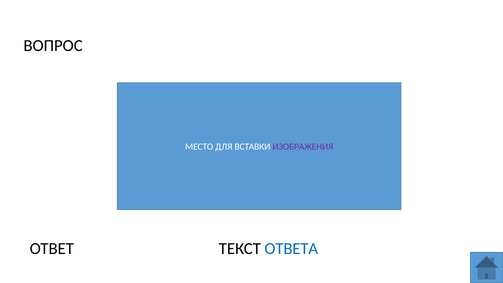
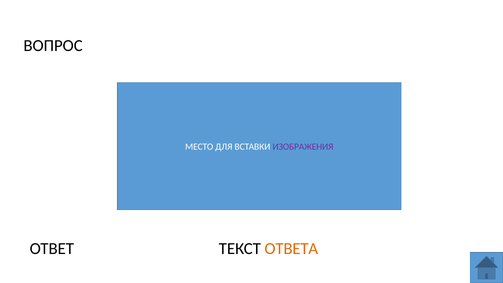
ОТВЕТА colour: blue -> orange (291, 249)
